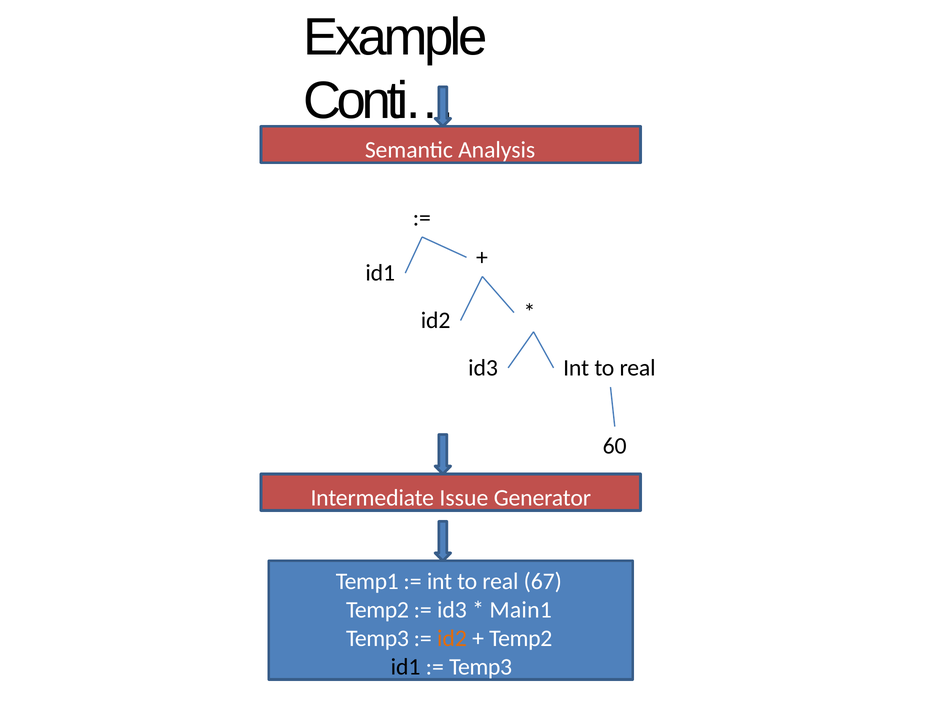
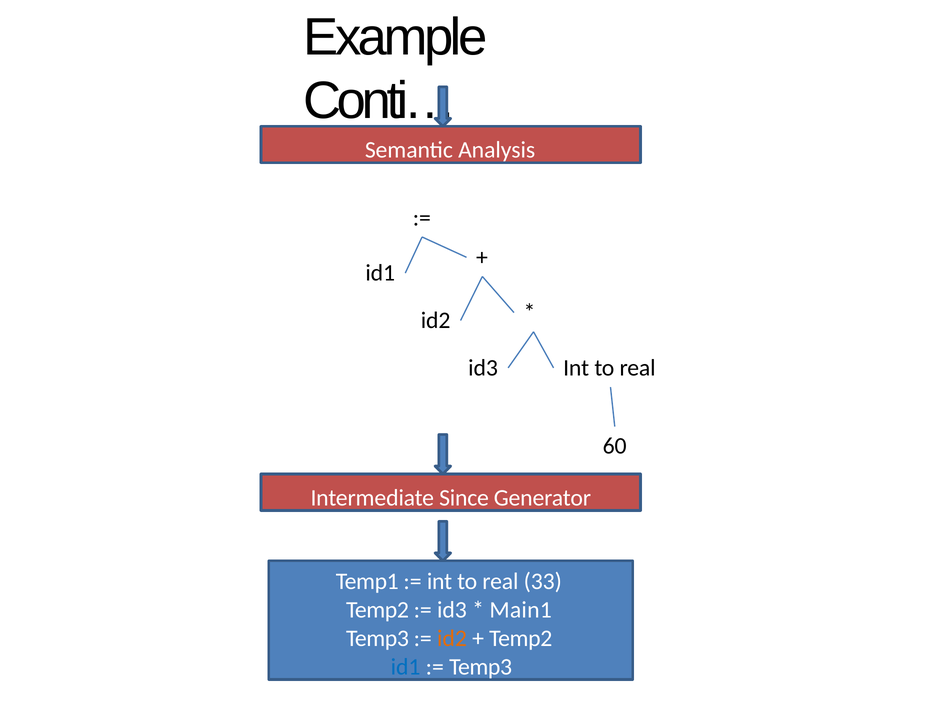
Issue: Issue -> Since (464, 498)
67: 67 -> 33 (543, 582)
id1 colour: black -> blue (406, 668)
